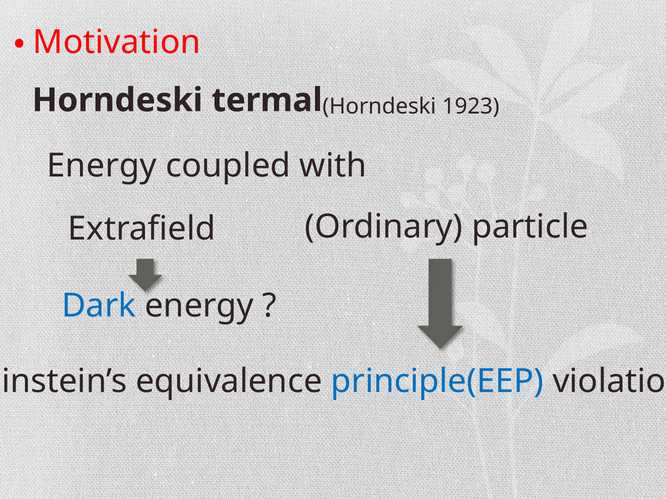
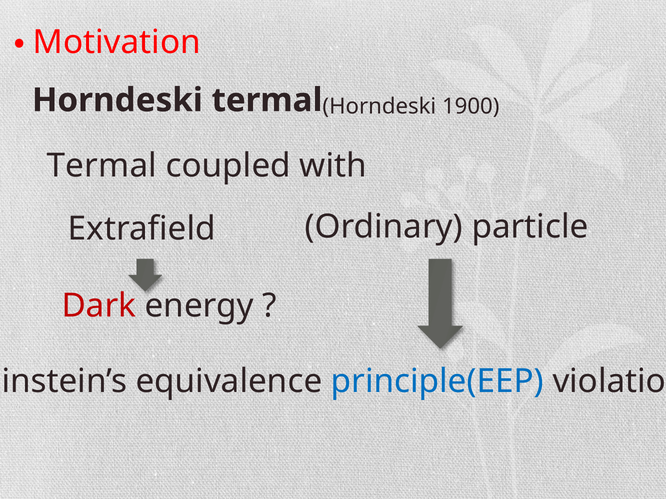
1923: 1923 -> 1900 (471, 106)
Energy: Energy -> Termal (102, 166)
Dark colour: blue -> red (99, 306)
